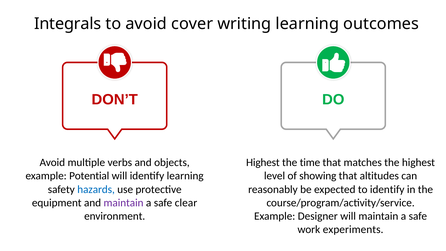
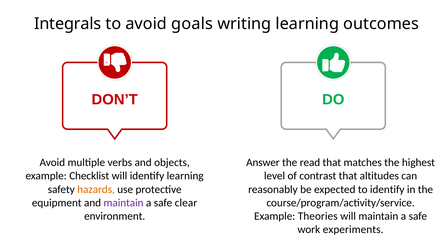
cover: cover -> goals (192, 24)
Highest: Highest -> Answer (263, 162)
time: time -> read (310, 162)
Potential: Potential -> Checklist (89, 176)
showing: showing -> contrast (318, 176)
hazards colour: blue -> orange (96, 189)
Designer: Designer -> Theories (318, 216)
